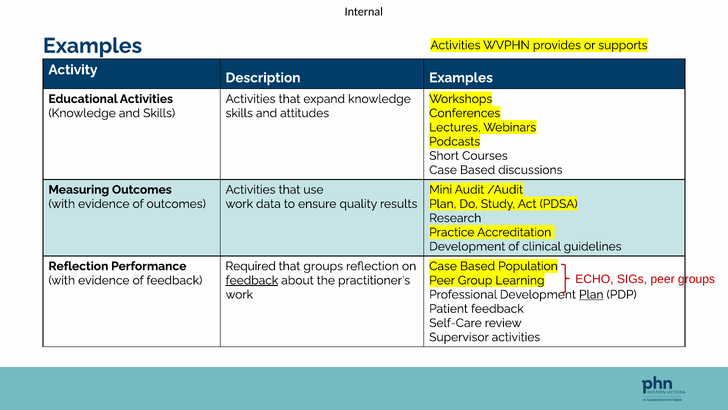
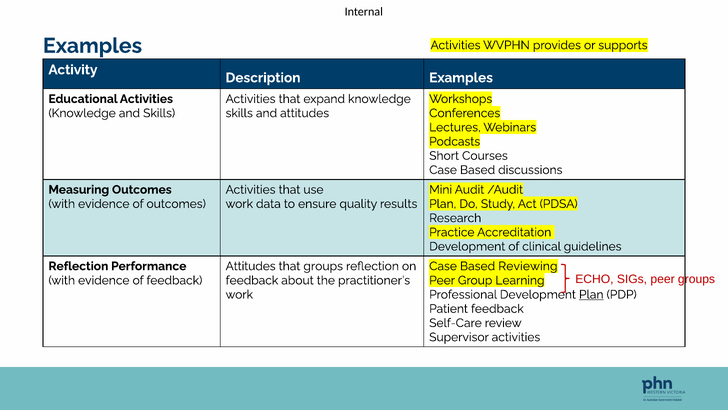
Required: Required -> Attitudes (251, 266)
Population: Population -> Reviewing (528, 266)
feedback underline: present -> none (252, 280)
